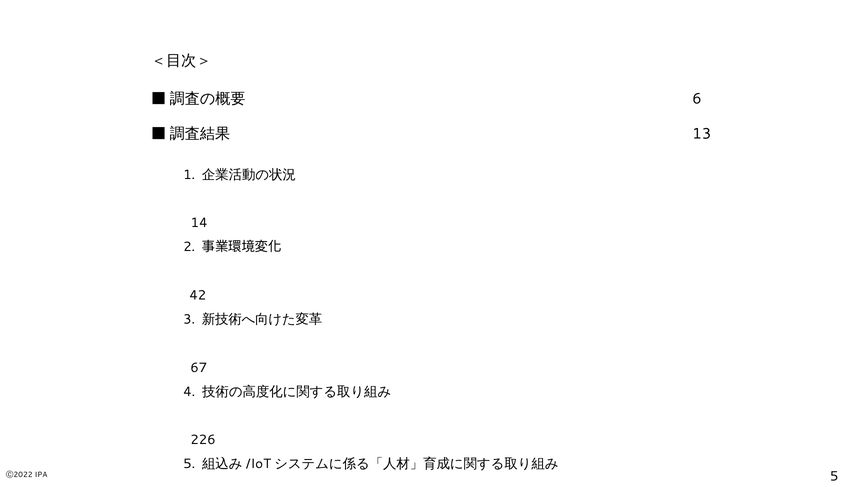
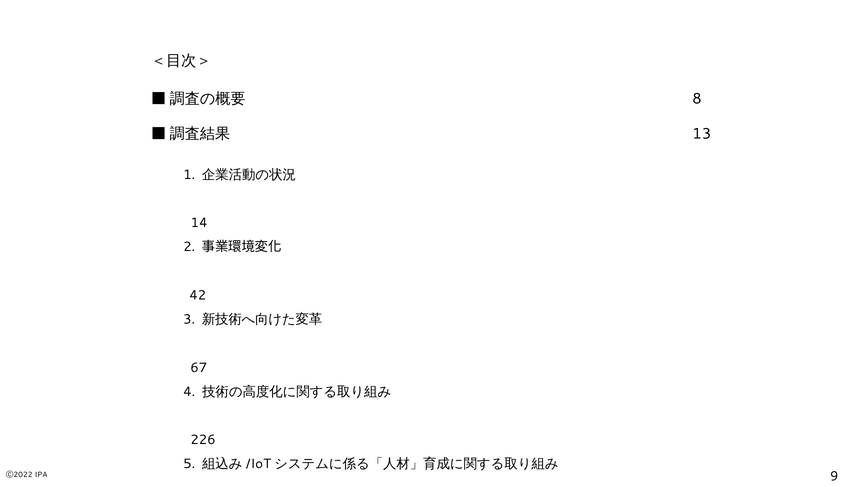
6: 6 -> 8 (697, 99)
5: 5 -> 9 (834, 477)
